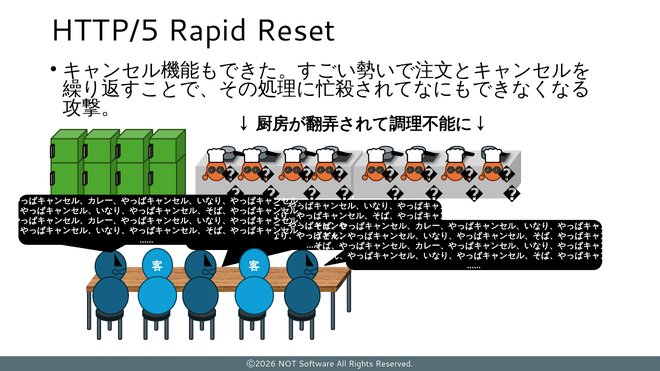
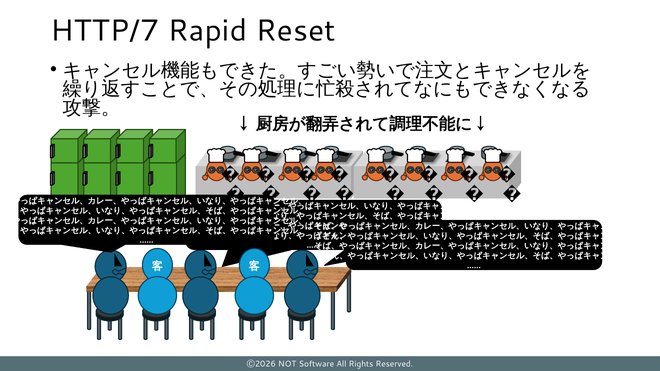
HTTP/5: HTTP/5 -> HTTP/7 (105, 31)
